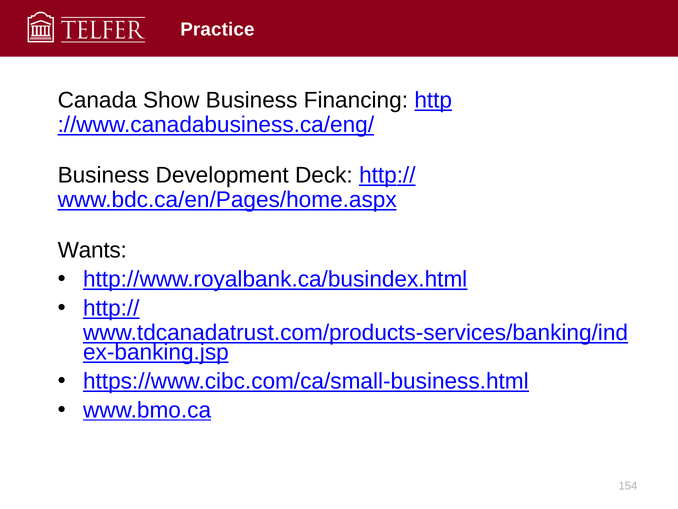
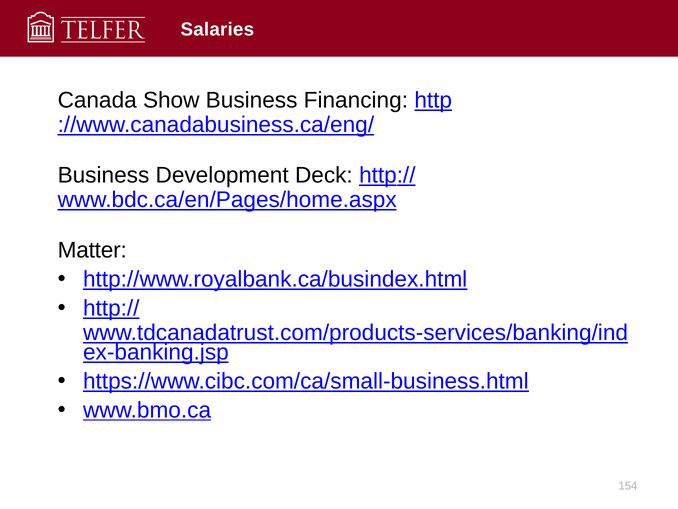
Practice: Practice -> Salaries (217, 30)
Wants: Wants -> Matter (92, 250)
